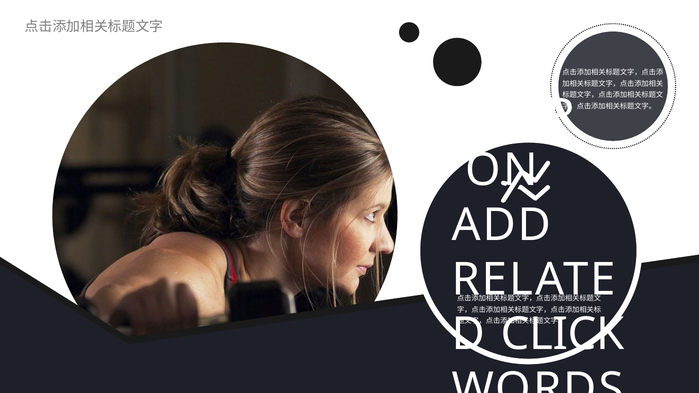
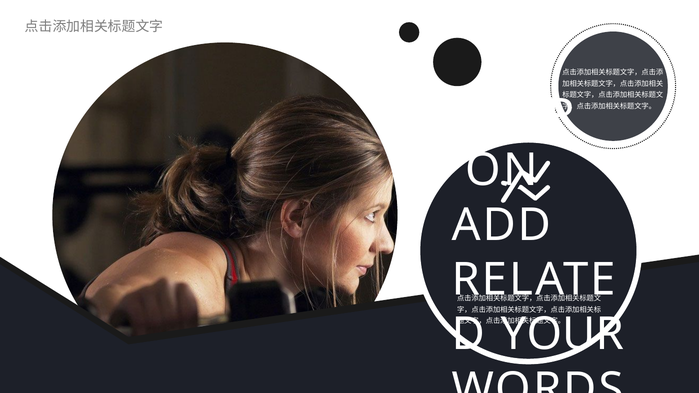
CLICK: CLICK -> YOUR (562, 335)
